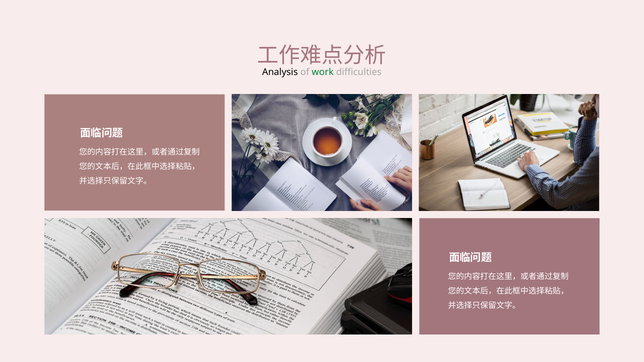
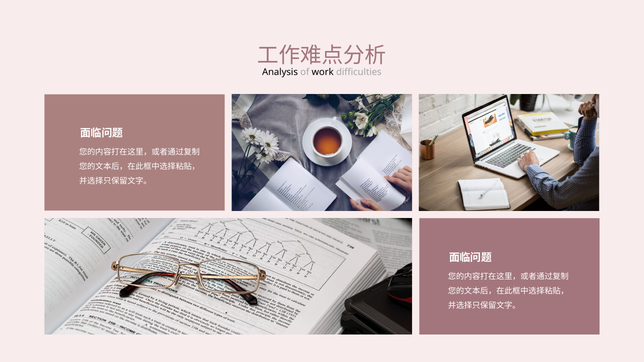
work colour: green -> black (323, 72)
